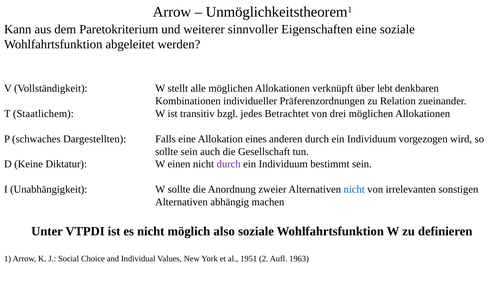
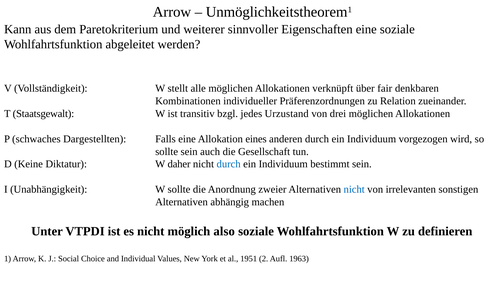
lebt: lebt -> fair (385, 88)
Staatlichem: Staatlichem -> Staatsgewalt (43, 113)
Betrachtet: Betrachtet -> Urzustand (287, 113)
einen: einen -> daher (179, 164)
durch colour: purple -> blue (229, 164)
